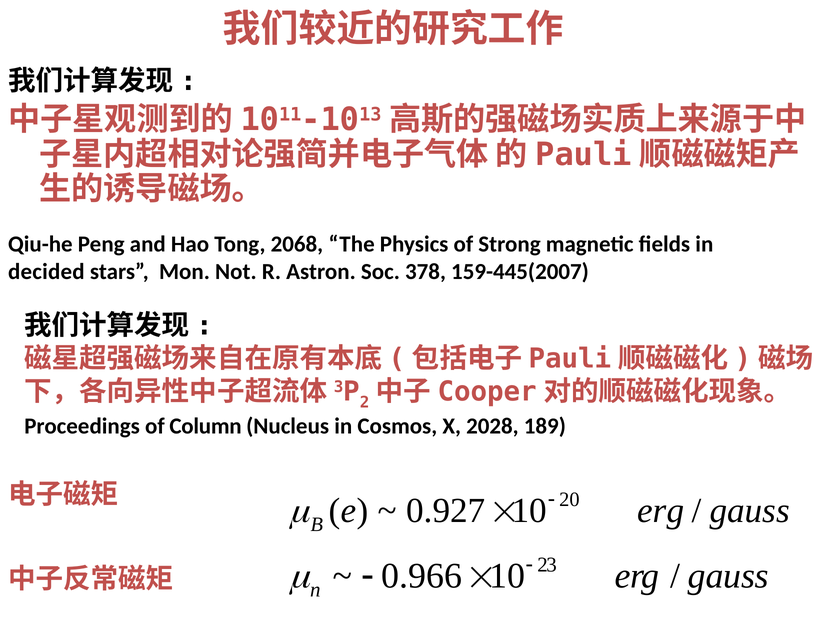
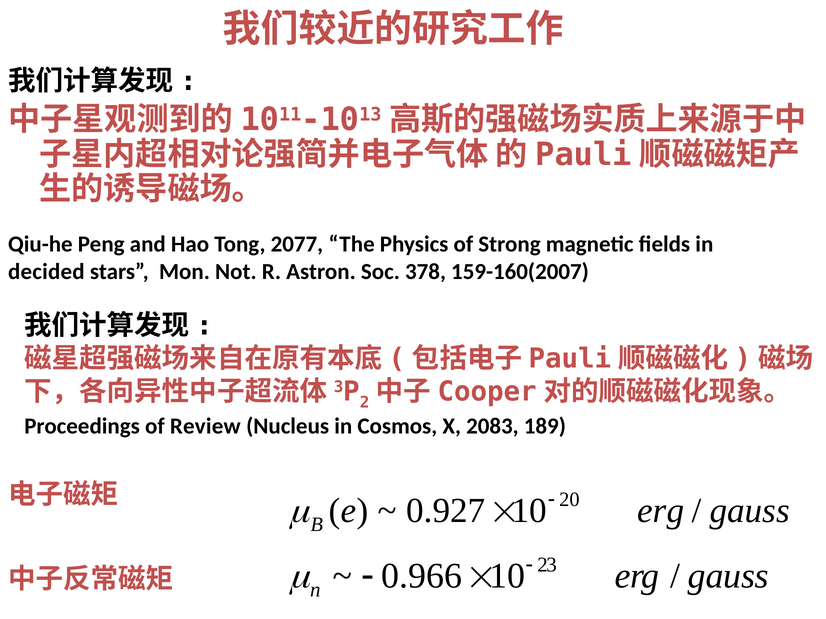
2068: 2068 -> 2077 (297, 245)
159-445(2007: 159-445(2007 -> 159-160(2007 (520, 272)
Column: Column -> Review (205, 426)
2028: 2028 -> 2083 (492, 426)
